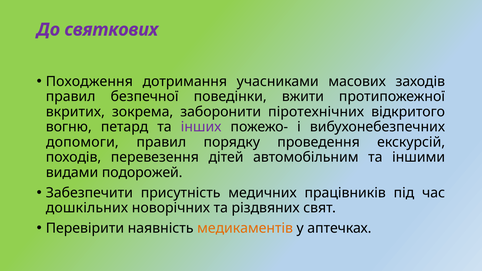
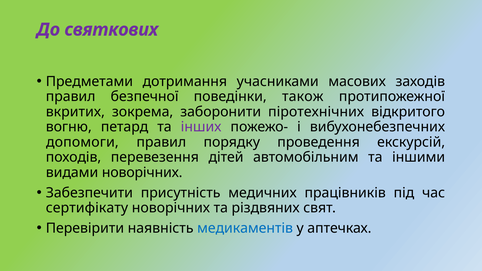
Походження: Походження -> Предметами (89, 81)
вжити: вжити -> також (303, 97)
видами подорожей: подорожей -> новорічних (142, 173)
дошкільних: дошкільних -> сертифікату (87, 208)
медикаментів colour: orange -> blue (245, 228)
